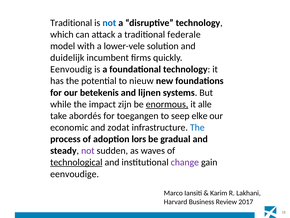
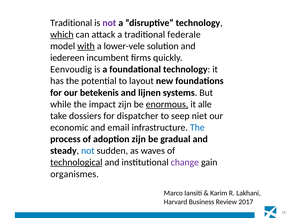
not colour: blue -> purple (109, 23)
which underline: none -> present (62, 34)
with underline: none -> present (86, 46)
duidelijk: duidelijk -> iedereen (67, 58)
nieuw: nieuw -> layout (141, 81)
abordés: abordés -> dossiers (85, 116)
toegangen: toegangen -> dispatcher (138, 116)
elke: elke -> niet (199, 116)
zodat: zodat -> email (118, 127)
adoption lors: lors -> zijn (139, 139)
not colour: purple -> blue (88, 150)
eenvoudige: eenvoudige -> organismes (75, 174)
